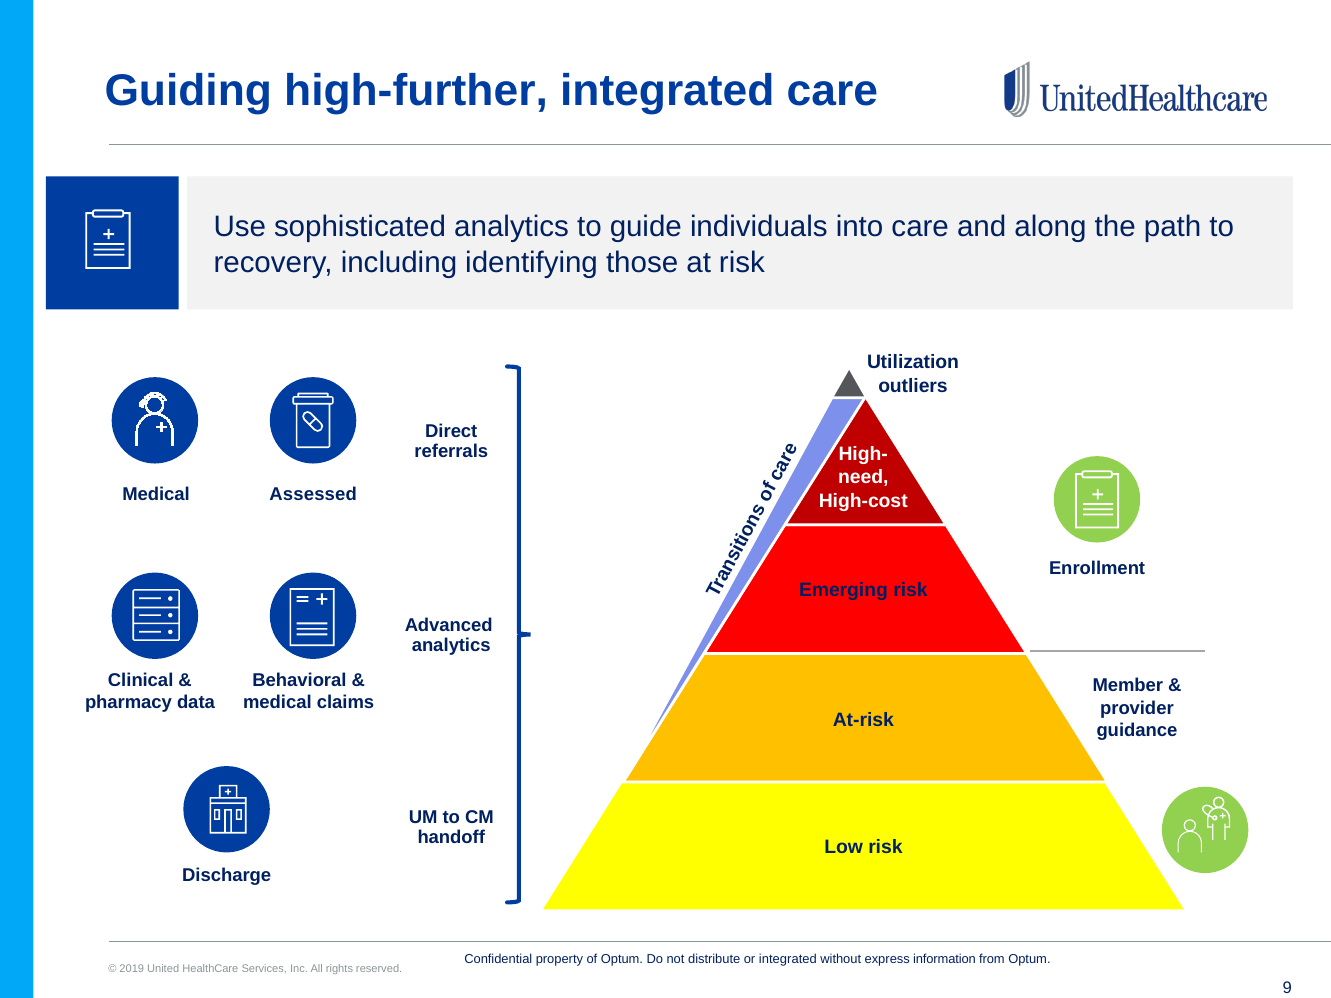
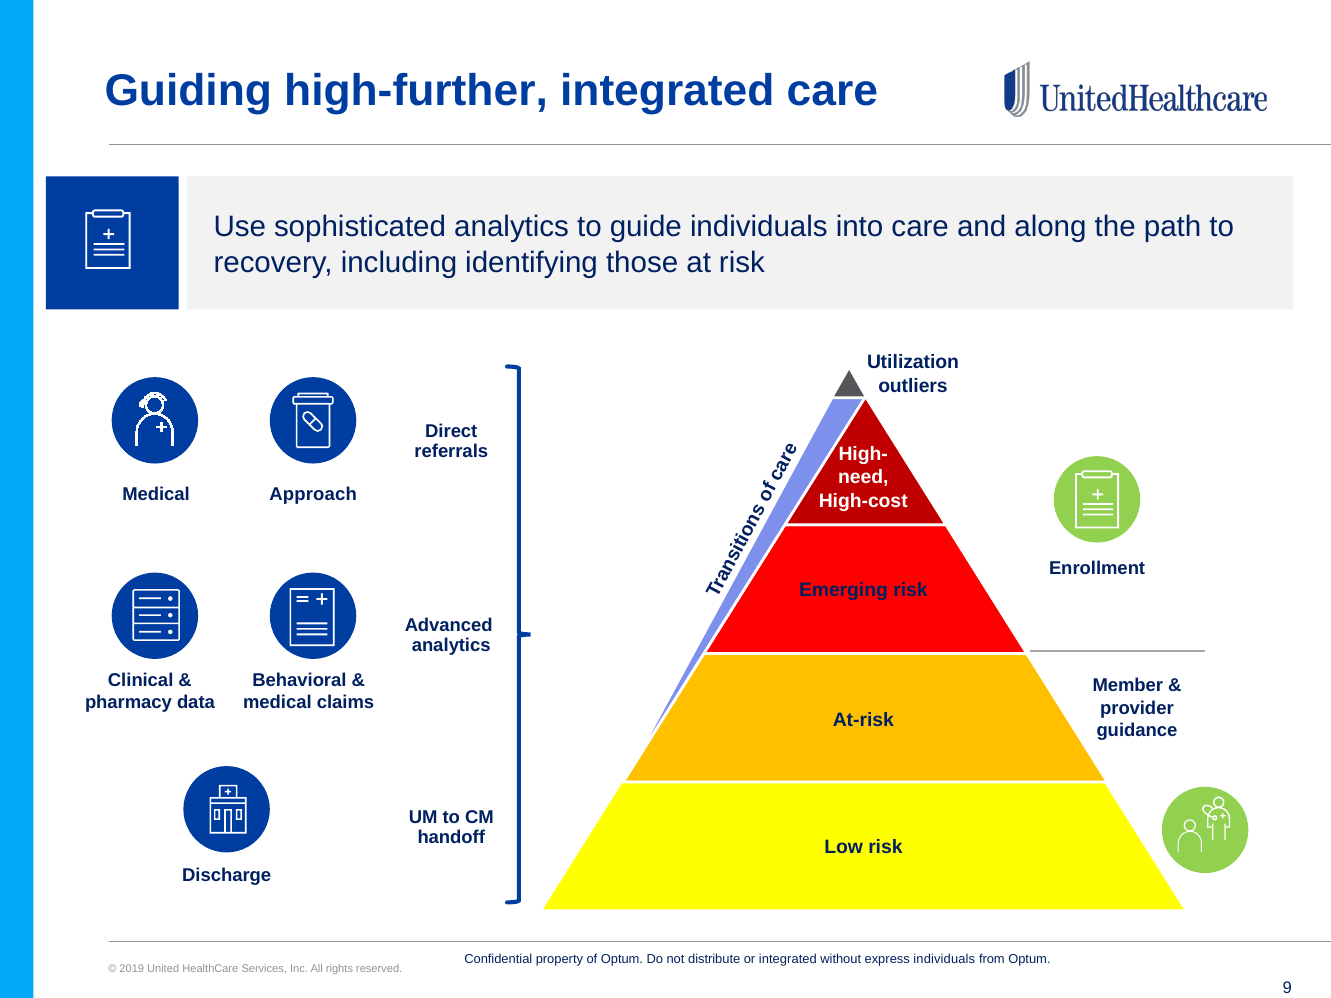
Assessed: Assessed -> Approach (313, 495)
express information: information -> individuals (944, 959)
